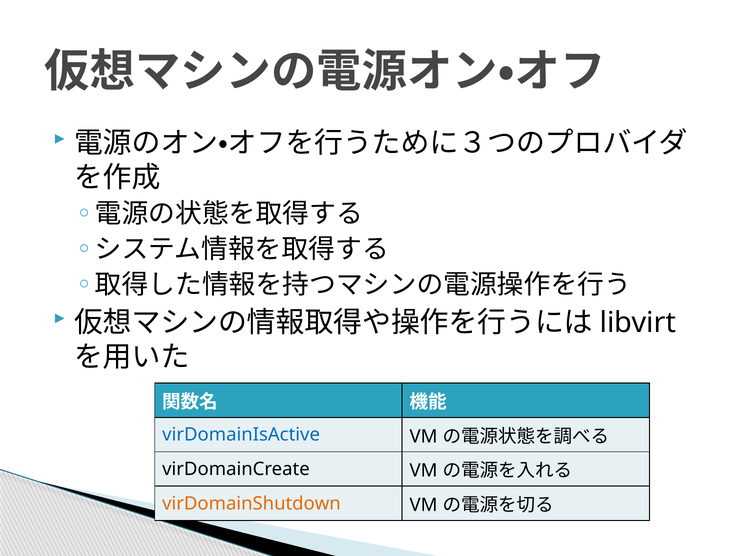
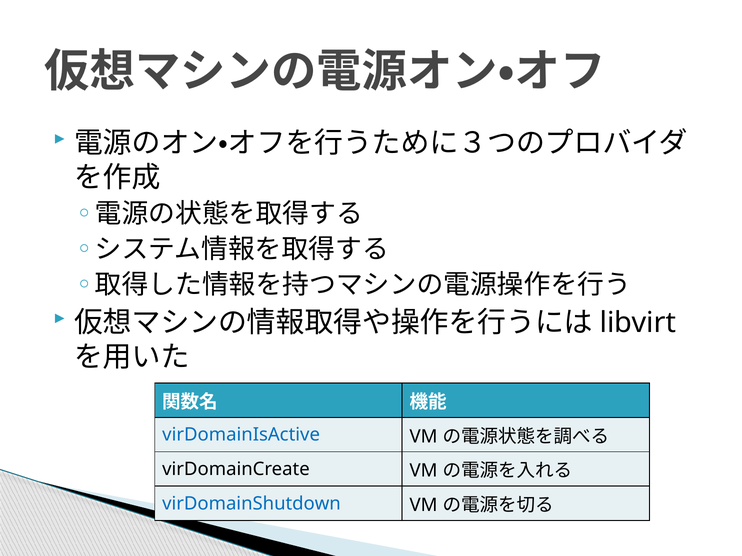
virDomainShutdown colour: orange -> blue (252, 504)
